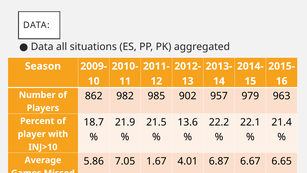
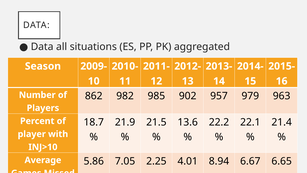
1.67: 1.67 -> 2.25 (156, 161)
6.87: 6.87 -> 8.94 (219, 161)
